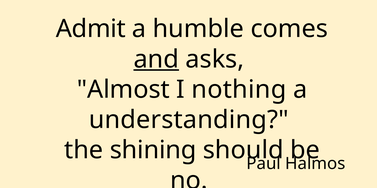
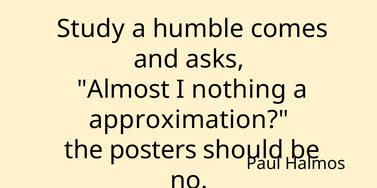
Admit: Admit -> Study (91, 29)
and underline: present -> none (156, 59)
understanding: understanding -> approximation (189, 120)
shining: shining -> posters (153, 150)
